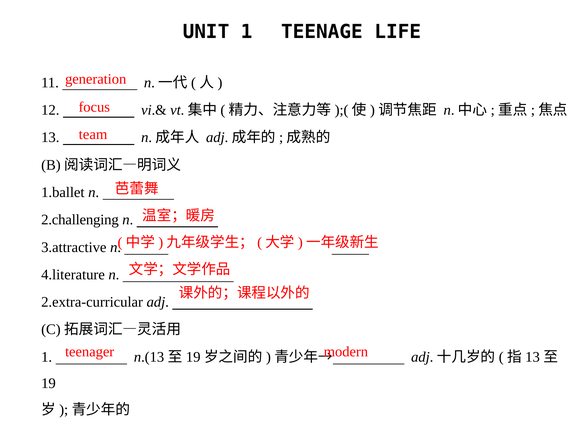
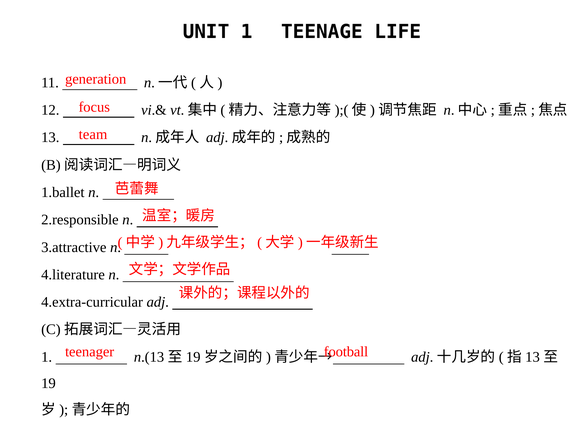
2.challenging: 2.challenging -> 2.responsible (80, 220)
2.extra-curricular: 2.extra-curricular -> 4.extra-curricular (92, 302)
modern: modern -> football (346, 352)
